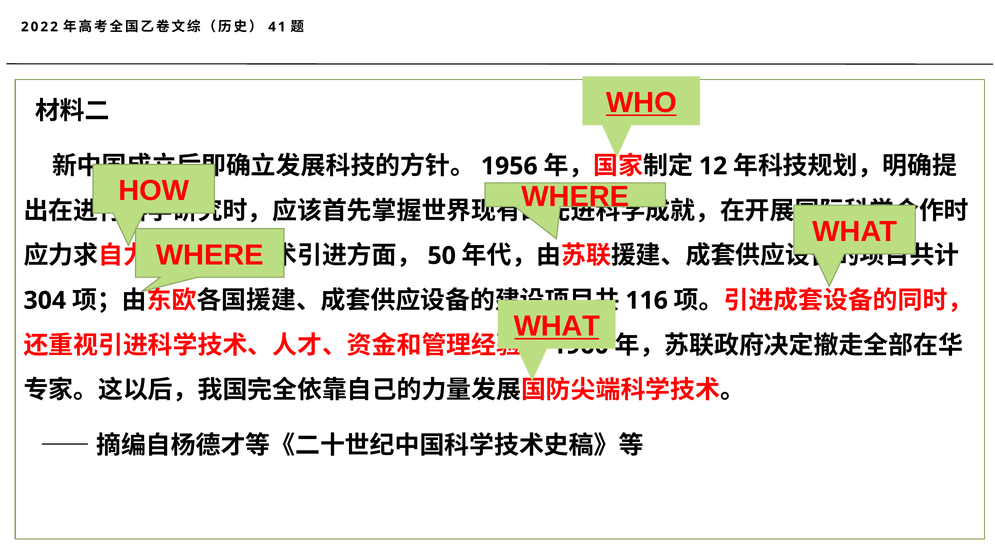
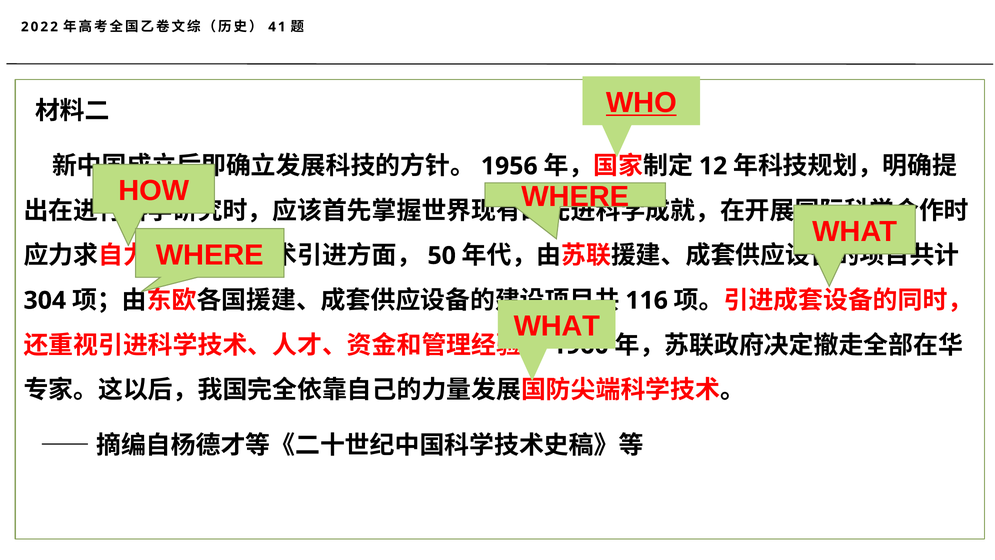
WHAT underline: present -> none (557, 326)
